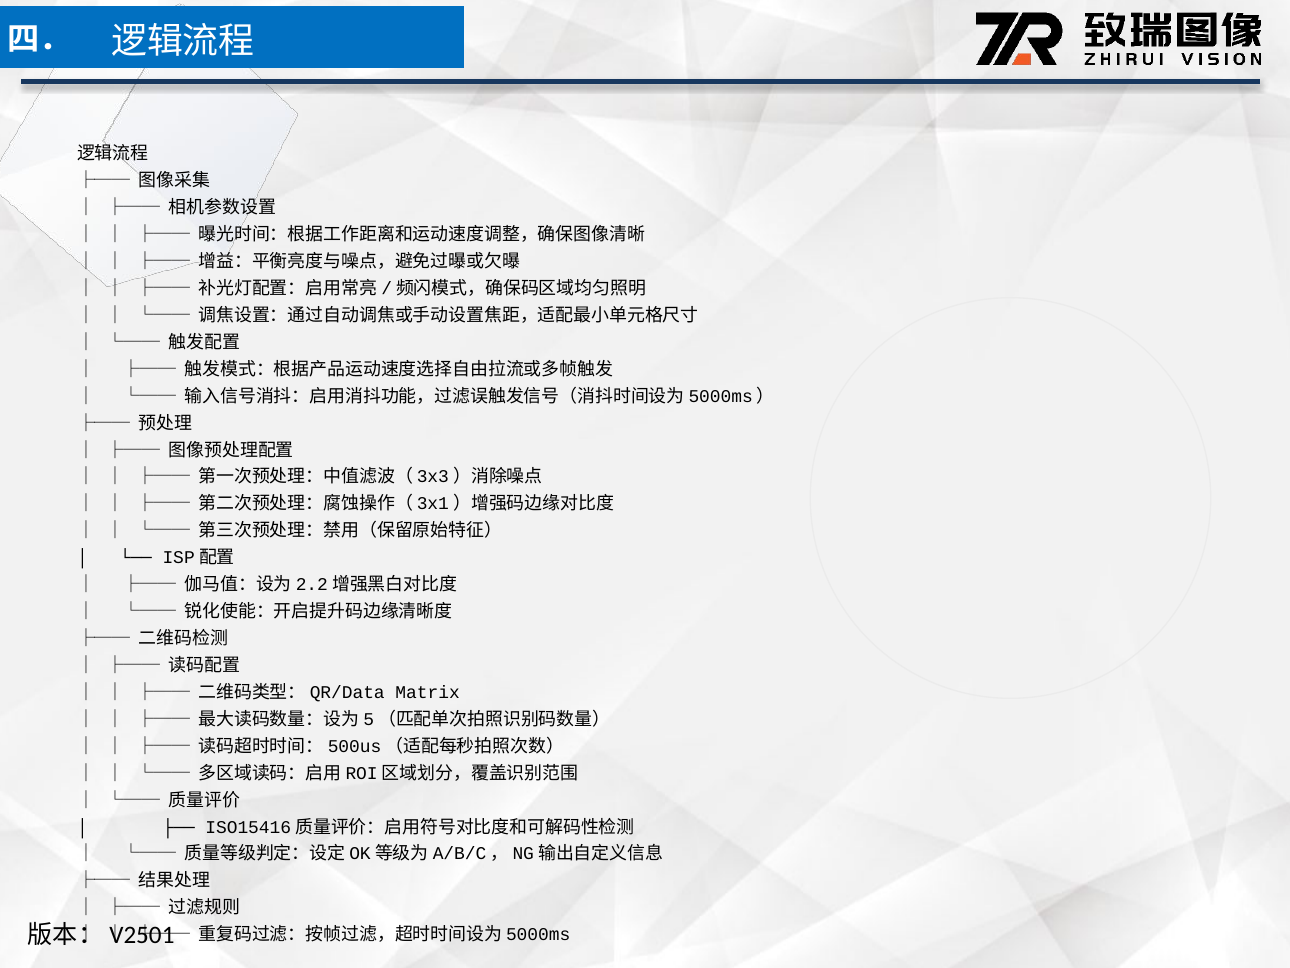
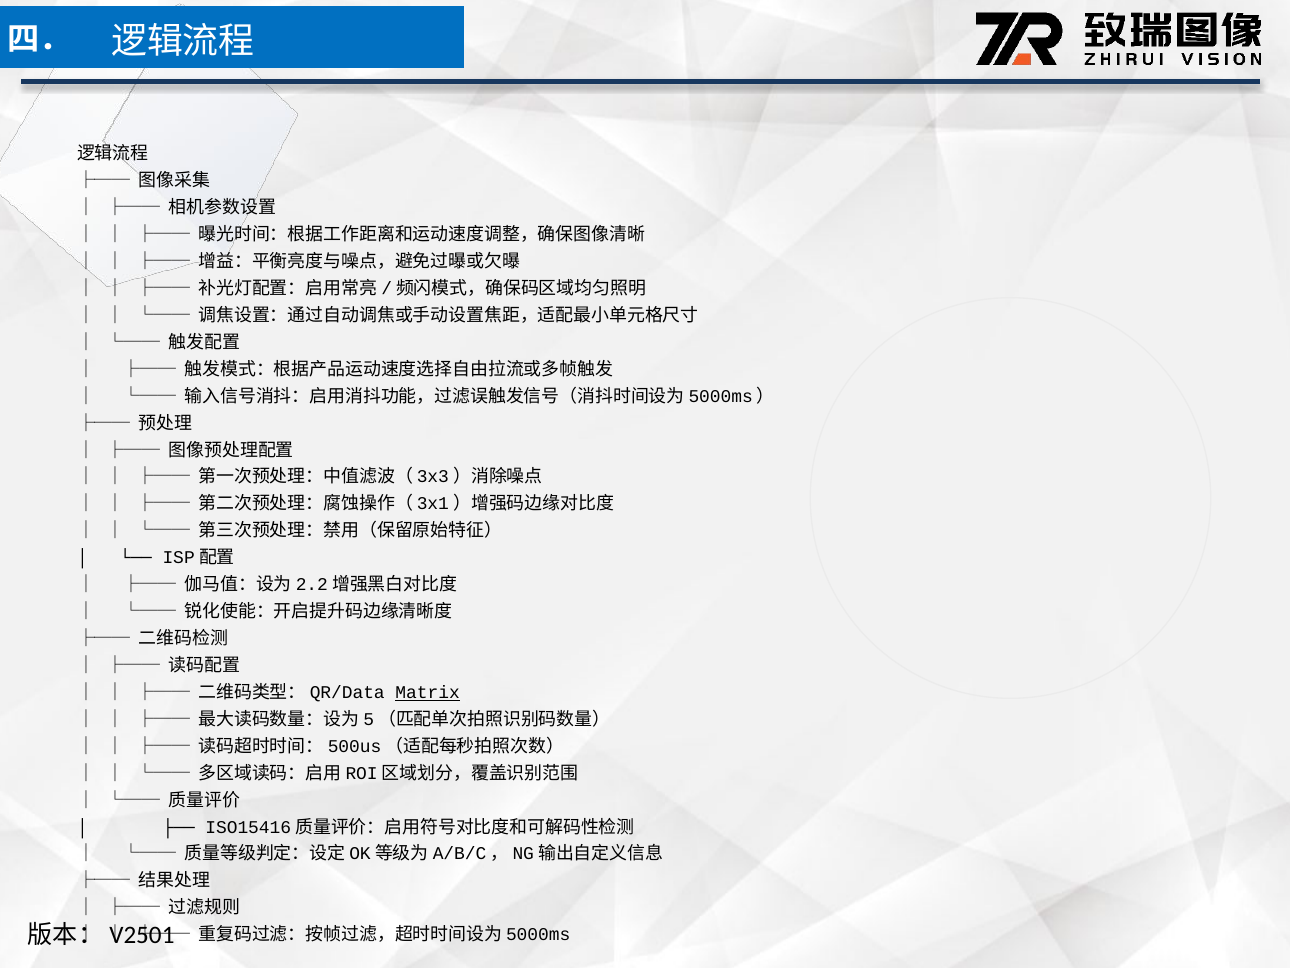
Matrix underline: none -> present (428, 692)
